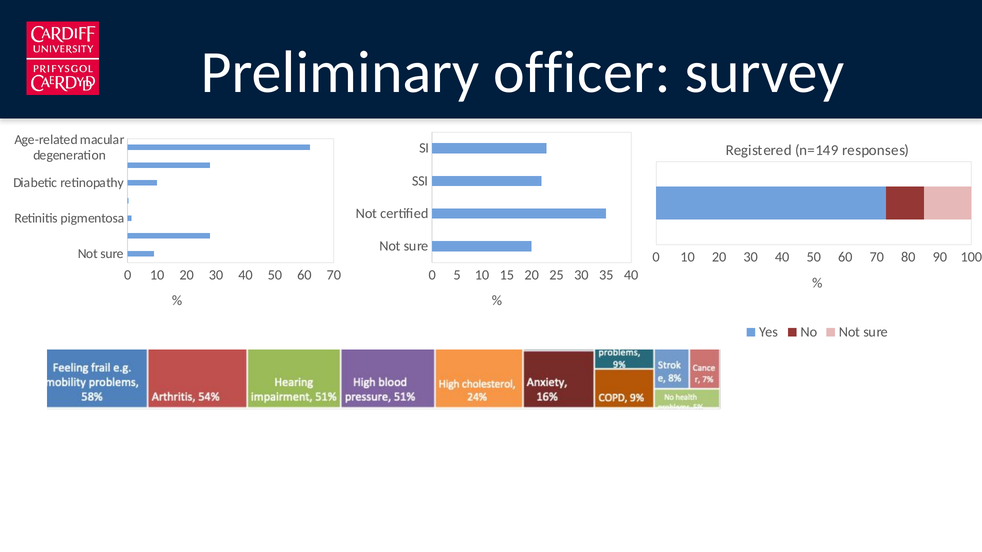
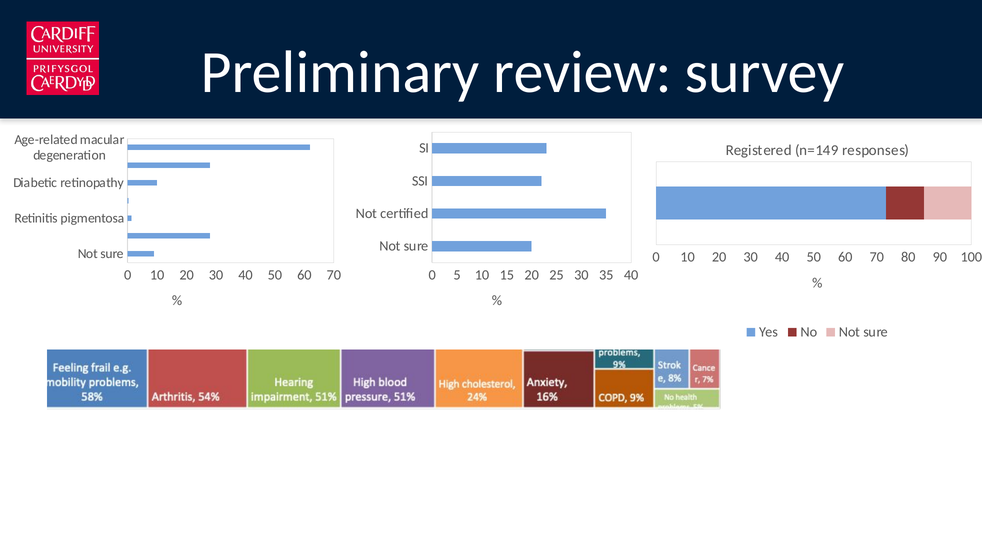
officer: officer -> review (582, 72)
